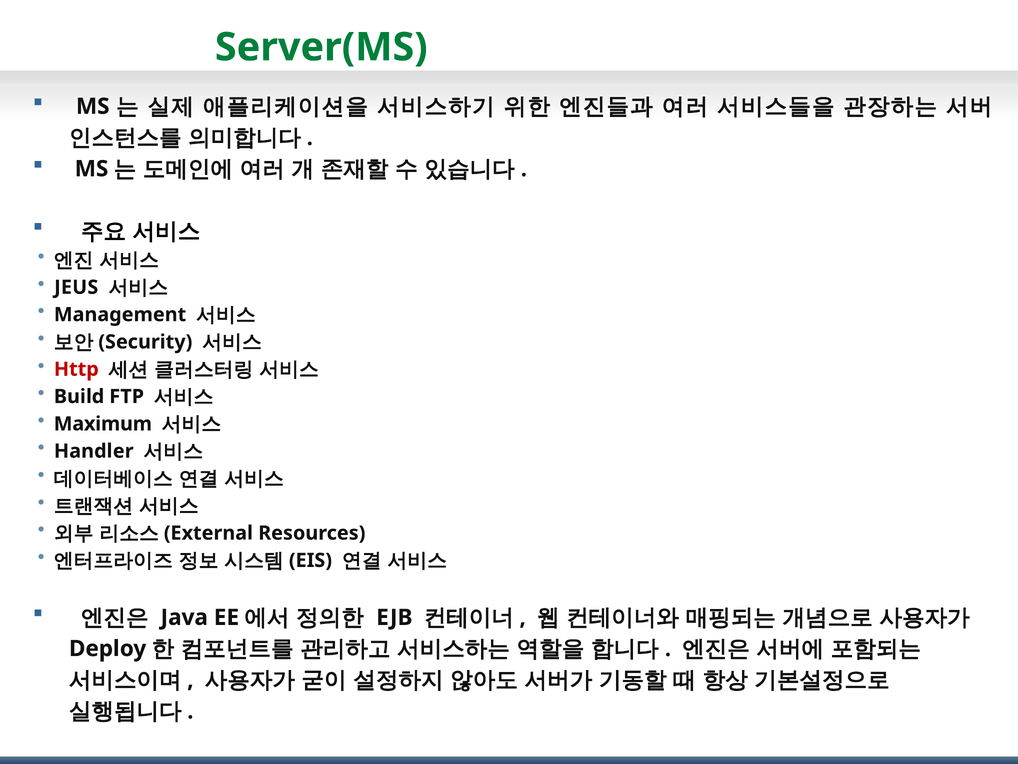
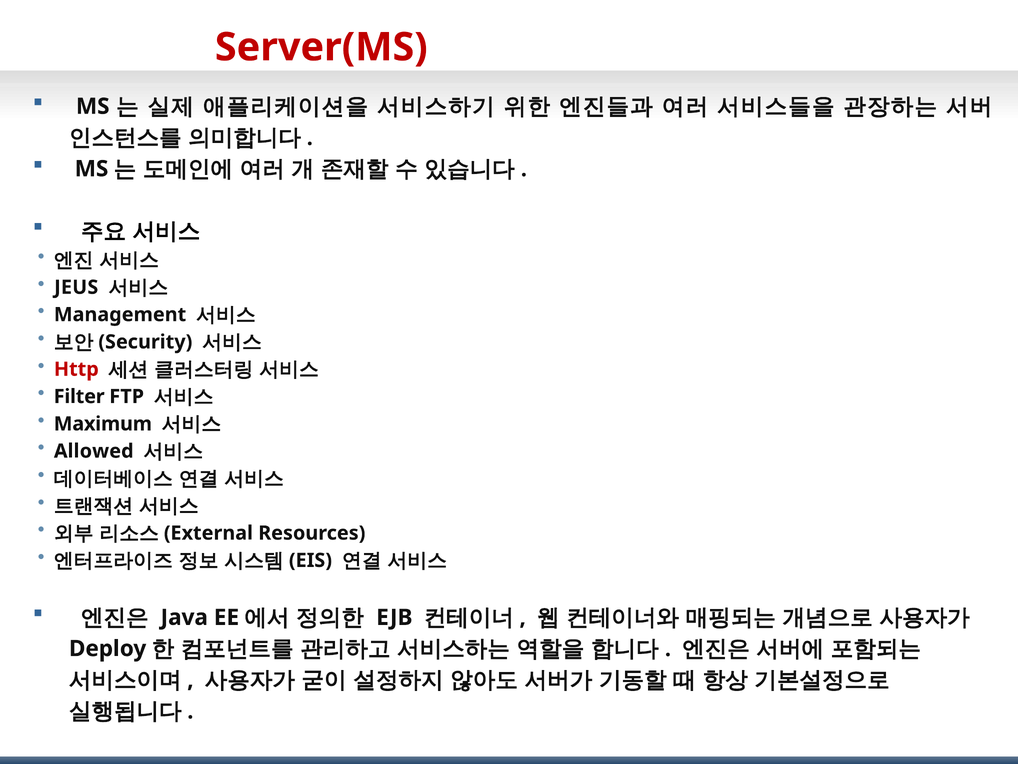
Server(MS colour: green -> red (321, 47)
Build: Build -> Filter (79, 396)
Handler: Handler -> Allowed (94, 451)
